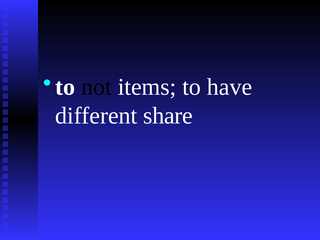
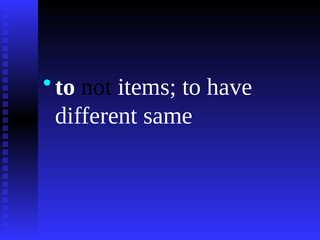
share: share -> same (168, 116)
